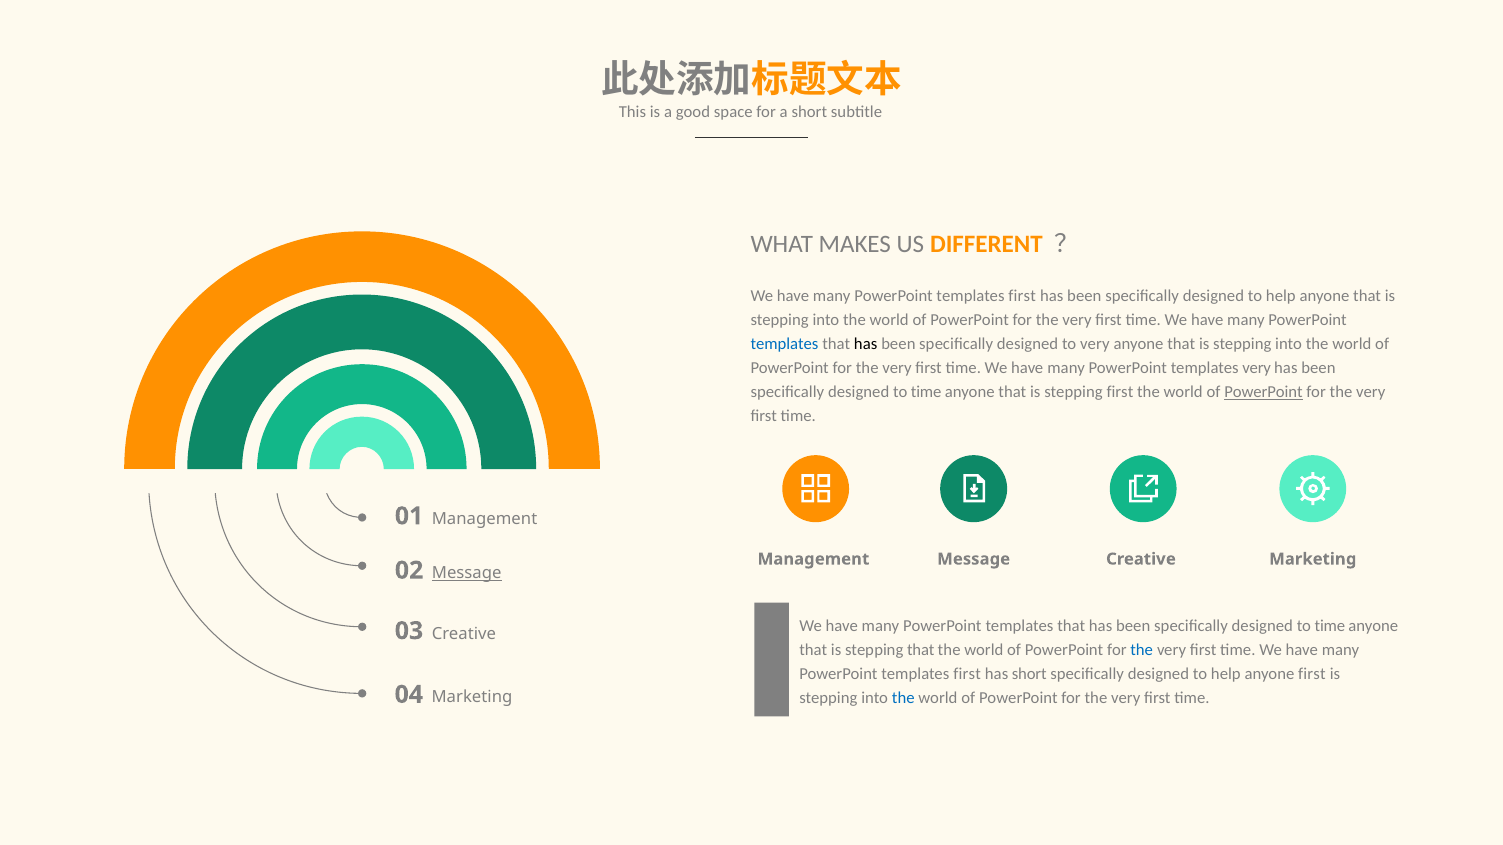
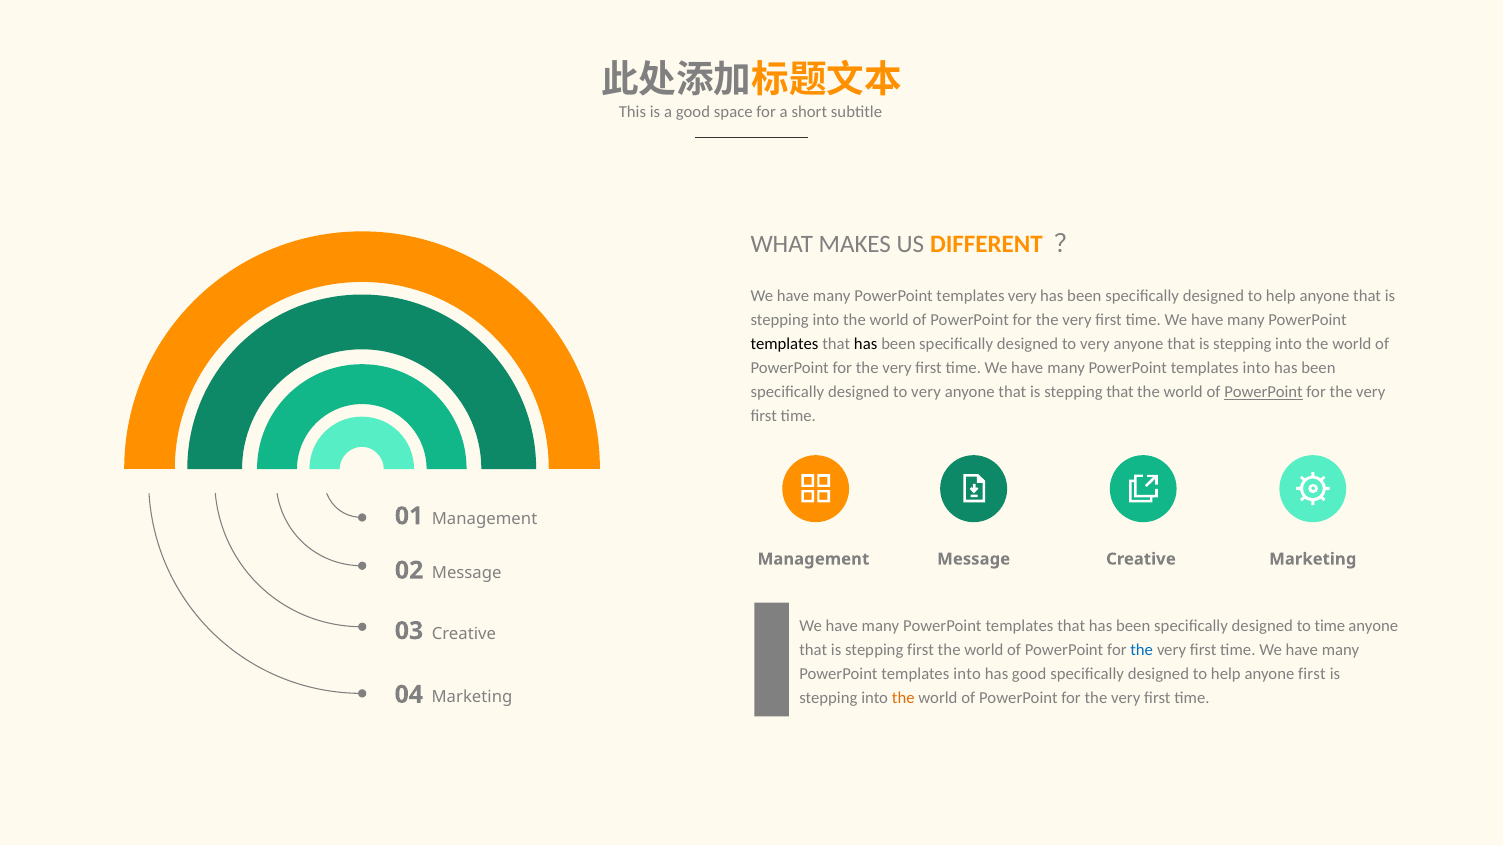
first: first -> very (1022, 296)
templates colour: blue -> black (785, 344)
very: very -> into (1256, 368)
time: time -> very (926, 392)
stepping first: first -> that (1120, 392)
Message underline: present -> none (467, 573)
stepping that: that -> first (921, 651)
first: first -> into (967, 675)
has short: short -> good (1029, 675)
the colour: blue -> orange (903, 699)
